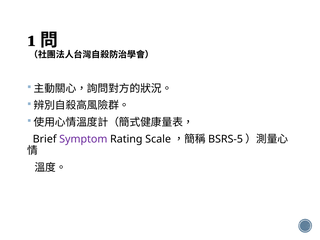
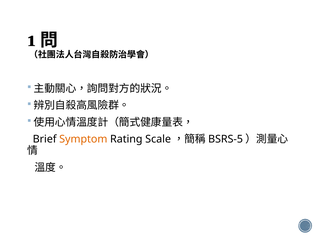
Symptom colour: purple -> orange (83, 139)
